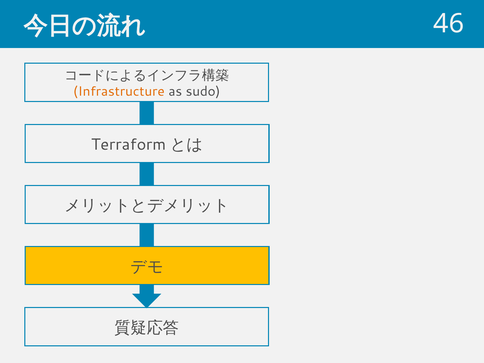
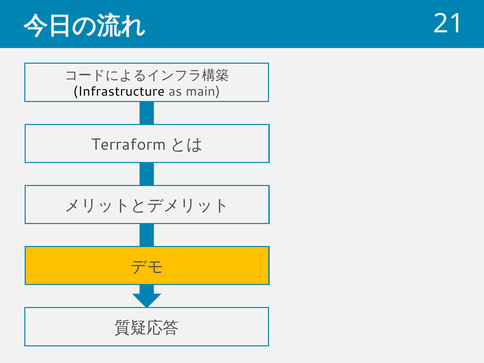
46: 46 -> 21 (449, 24)
Infrastructure colour: orange -> black (119, 91)
sudo: sudo -> main (203, 91)
